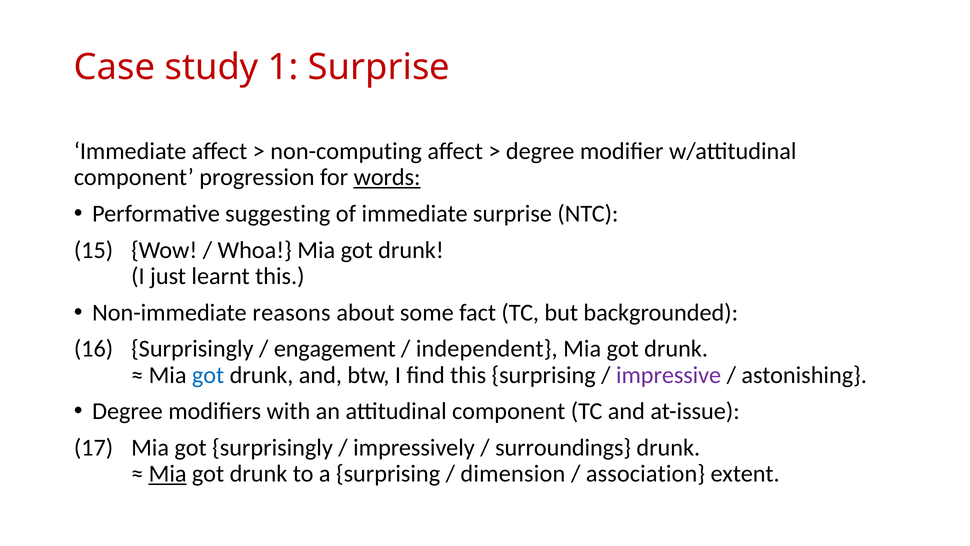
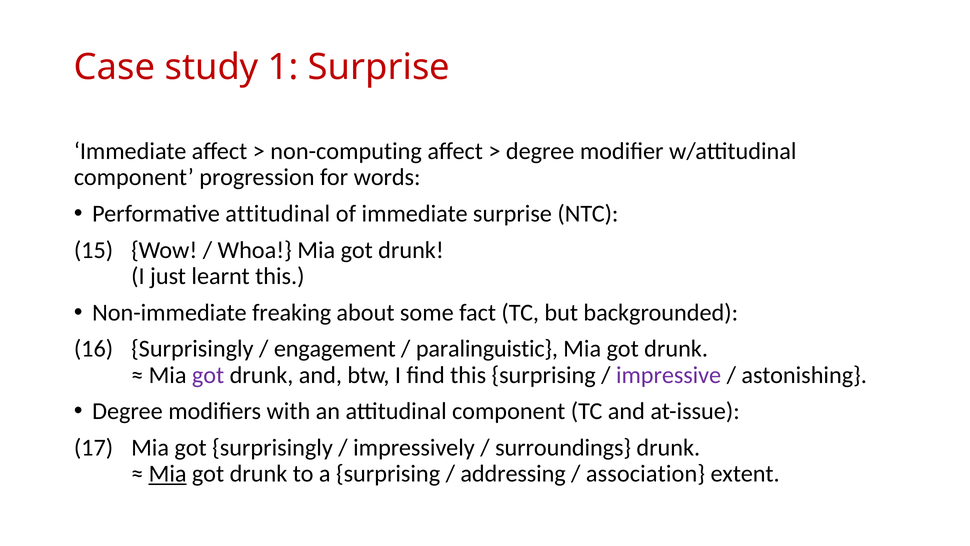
words underline: present -> none (387, 177)
Performative suggesting: suggesting -> attitudinal (278, 214)
reasons: reasons -> freaking (292, 312)
independent: independent -> paralinguistic (487, 349)
got colour: blue -> purple (208, 375)
dimension: dimension -> addressing (513, 474)
